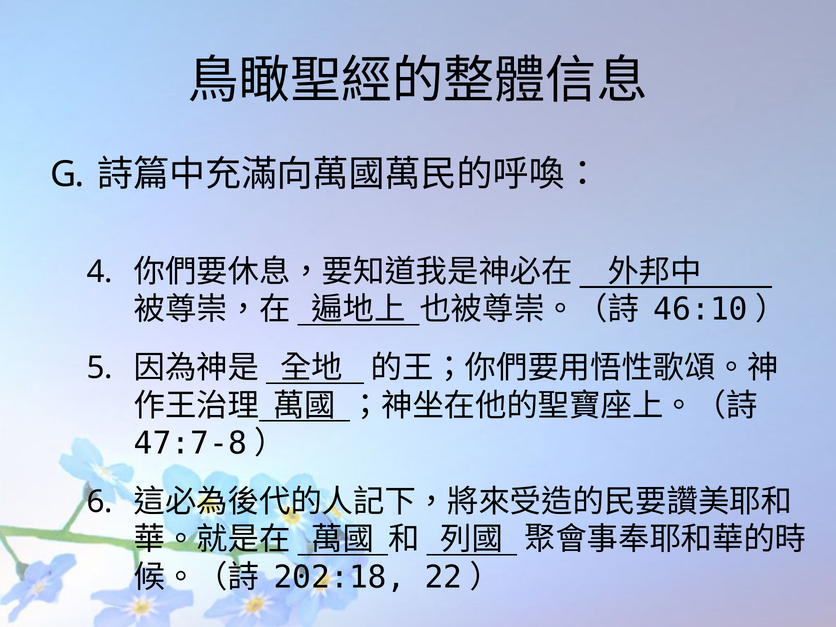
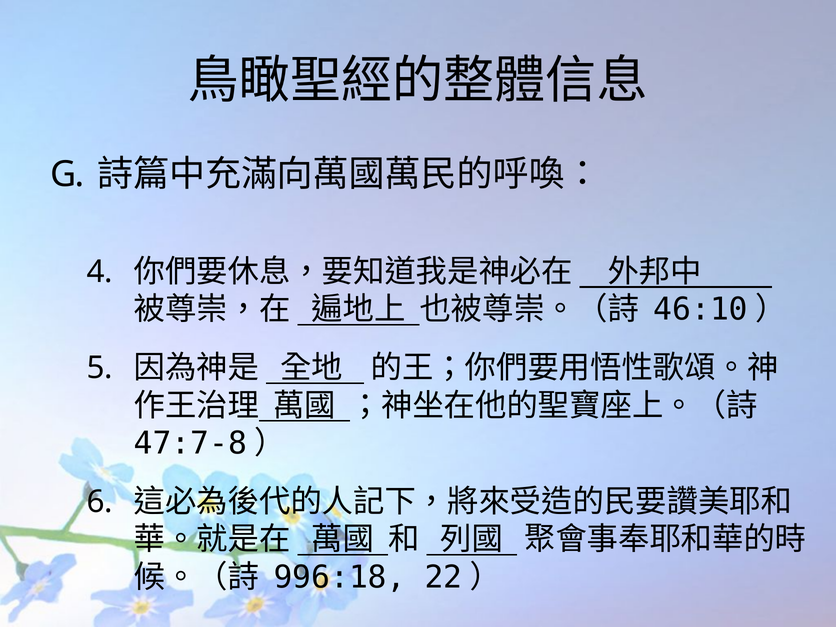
202:18: 202:18 -> 996:18 (340, 577)
